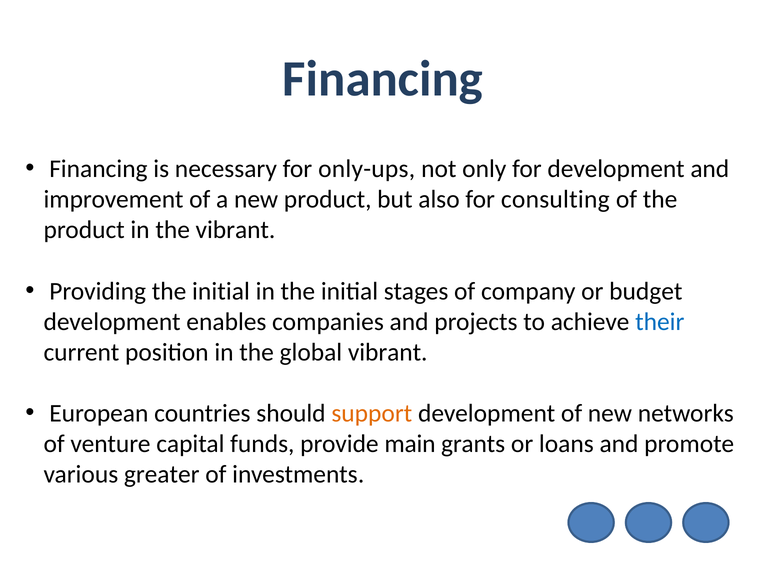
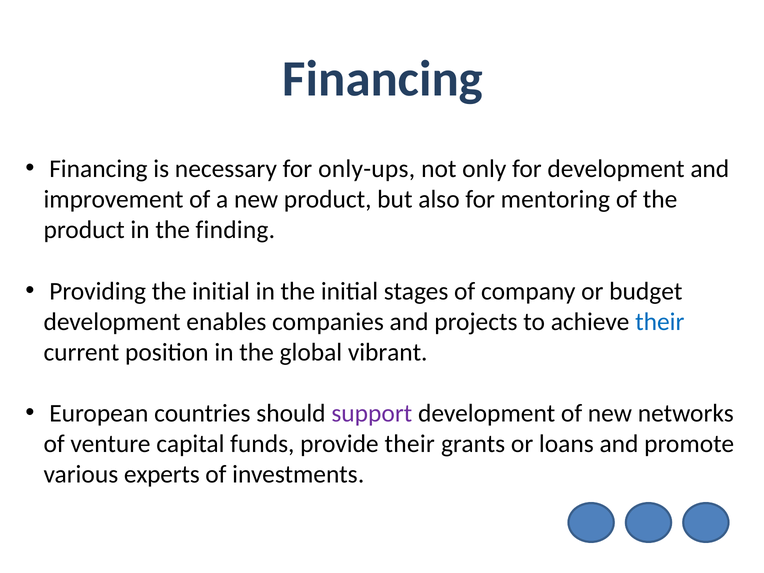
consulting: consulting -> mentoring (555, 199)
the vibrant: vibrant -> finding (235, 230)
support colour: orange -> purple (372, 413)
provide main: main -> their (410, 444)
greater: greater -> experts (162, 475)
